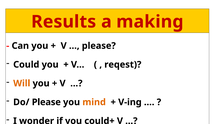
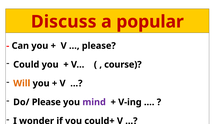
Results: Results -> Discuss (64, 22)
making: making -> popular (150, 22)
reqest: reqest -> course (123, 64)
mind colour: orange -> purple (94, 102)
